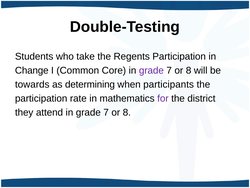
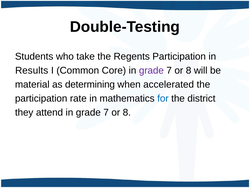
Change: Change -> Results (32, 70)
towards: towards -> material (32, 84)
participants: participants -> accelerated (169, 84)
for colour: purple -> blue (163, 98)
